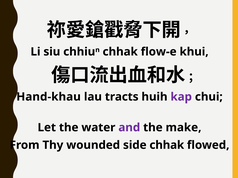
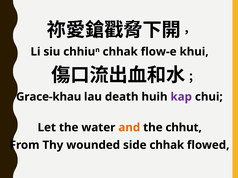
Hand-khau: Hand-khau -> Grace-khau (49, 97)
tracts: tracts -> death (122, 97)
and colour: purple -> orange (129, 128)
make: make -> chhut (184, 128)
